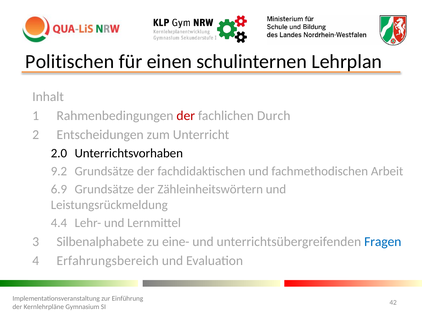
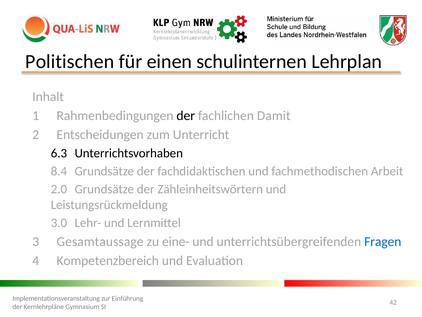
der colour: red -> black (186, 116)
Durch: Durch -> Damit (274, 116)
2.0: 2.0 -> 6.3 (59, 153)
9.2: 9.2 -> 8.4 (59, 171)
6.9: 6.9 -> 2.0 (59, 189)
4.4: 4.4 -> 3.0 (59, 223)
Silbenalphabete: Silbenalphabete -> Gesamtaussage (100, 241)
Erfahrungsbereich: Erfahrungsbereich -> Kompetenzbereich (108, 260)
